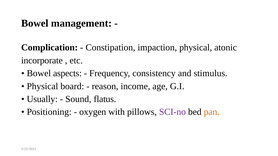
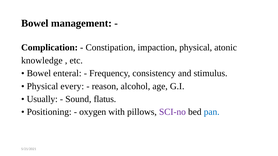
incorporate: incorporate -> knowledge (42, 61)
aspects: aspects -> enteral (67, 73)
board: board -> every (72, 86)
income: income -> alcohol (135, 86)
pan colour: orange -> blue (212, 112)
